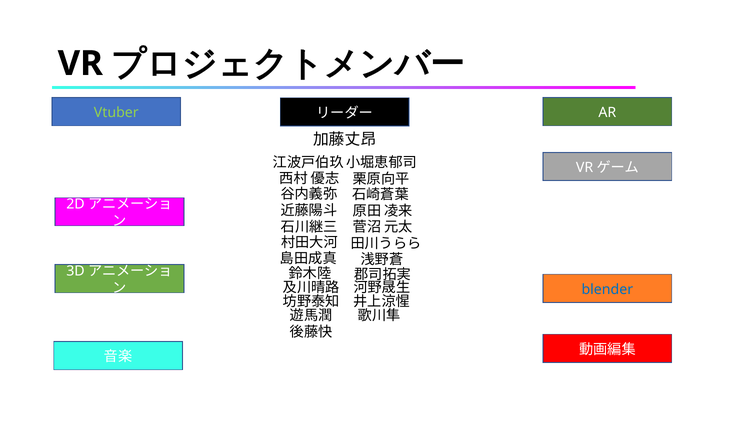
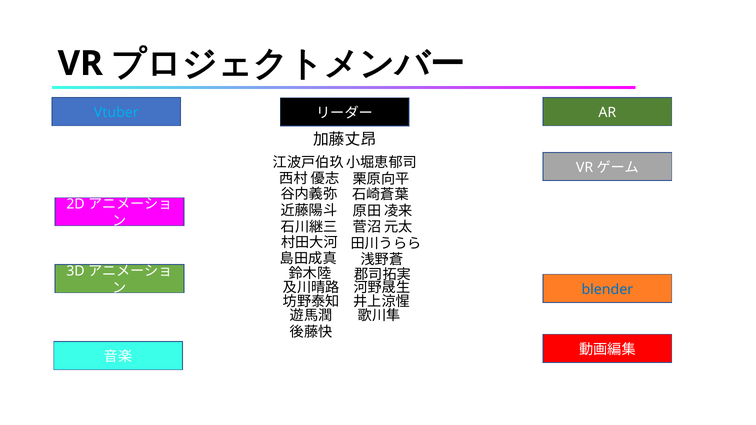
Vtuber colour: light green -> light blue (116, 113)
